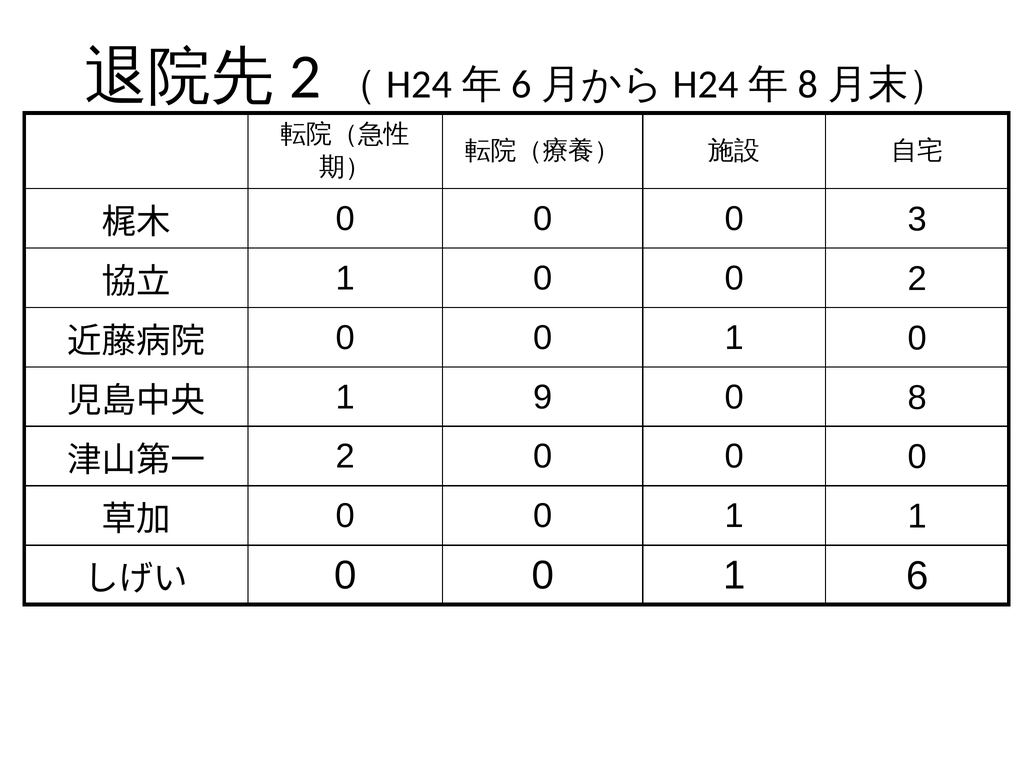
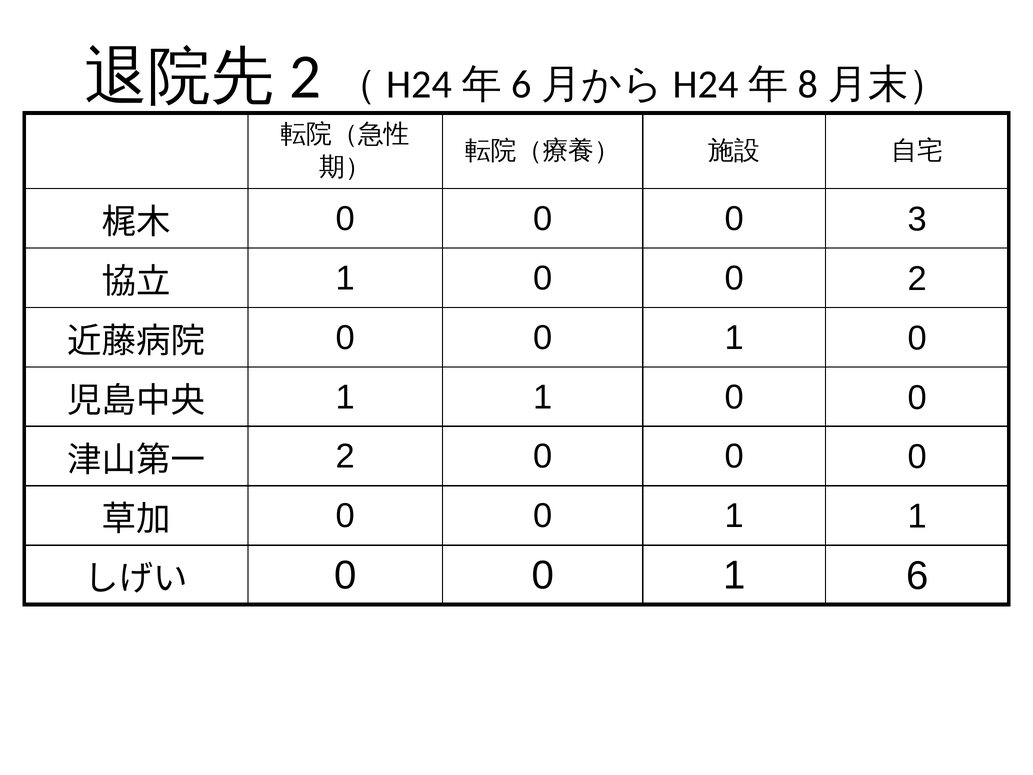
9: 9 -> 1 (543, 397)
8: 8 -> 0 (917, 398)
